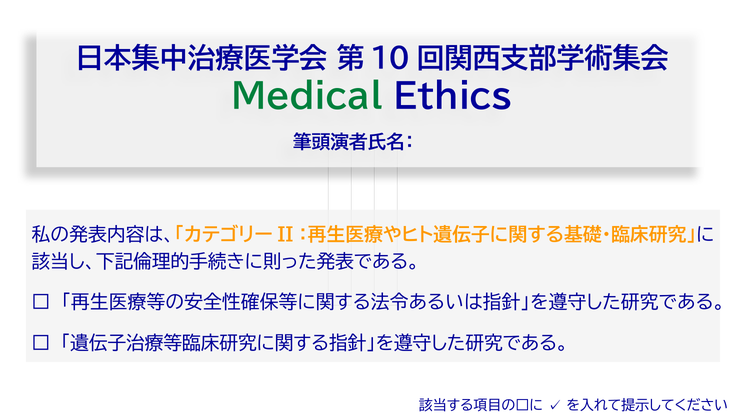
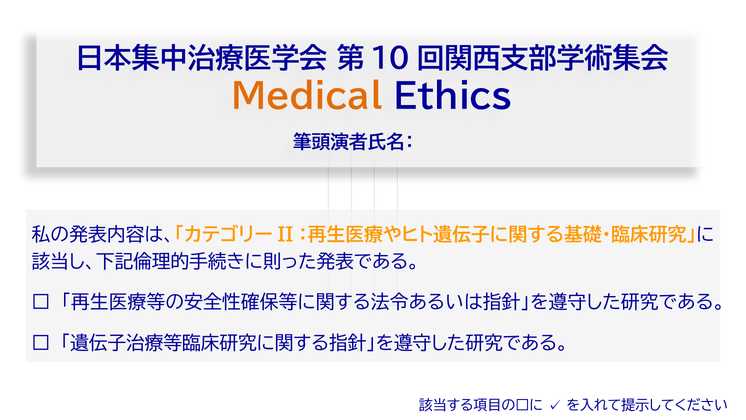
Medical colour: green -> orange (307, 97)
